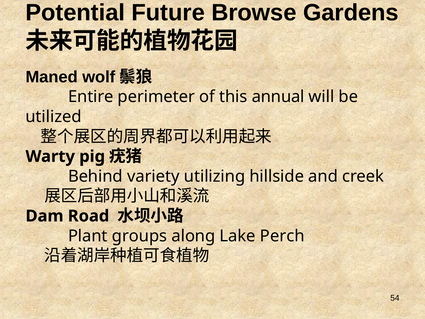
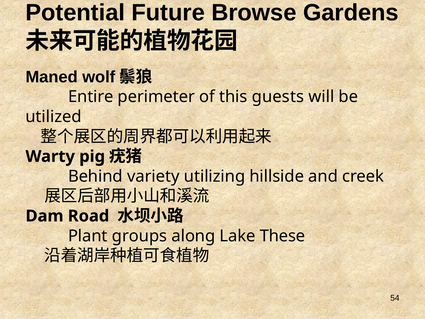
annual: annual -> guests (278, 97)
Perch: Perch -> These (283, 236)
